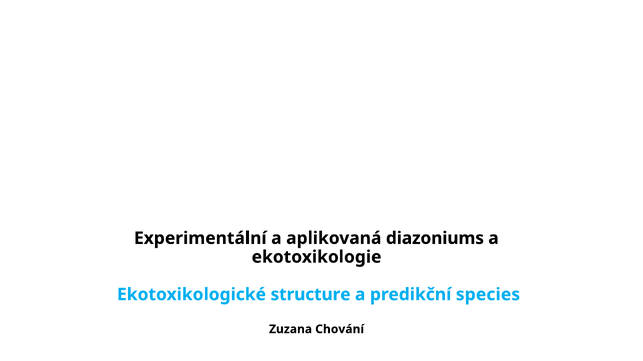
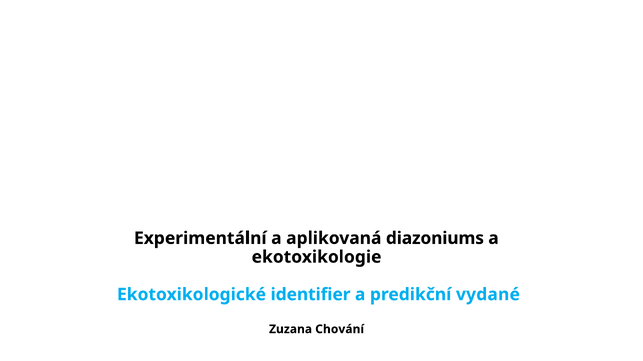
structure: structure -> identifier (311, 295)
species: species -> vydané (488, 295)
